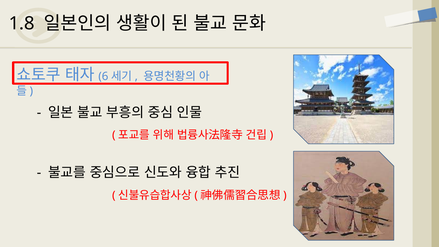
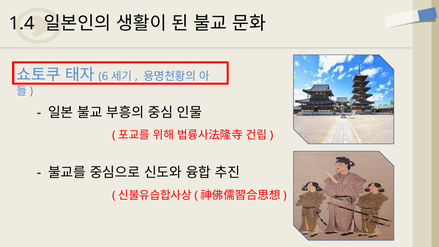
1.8: 1.8 -> 1.4 (22, 23)
